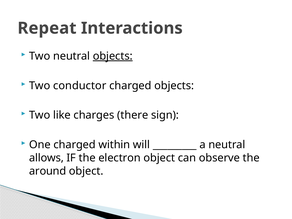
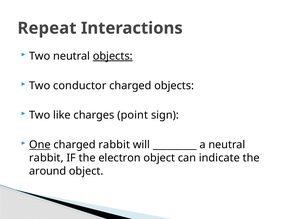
there: there -> point (133, 115)
One underline: none -> present (40, 145)
charged within: within -> rabbit (114, 145)
allows: allows -> rabbit (46, 158)
observe: observe -> indicate (219, 158)
